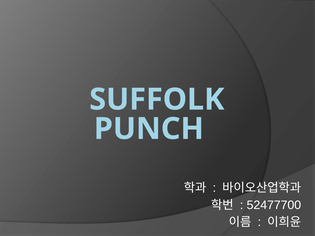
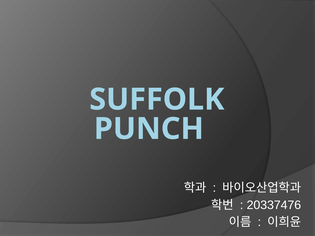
52477700: 52477700 -> 20337476 (274, 205)
